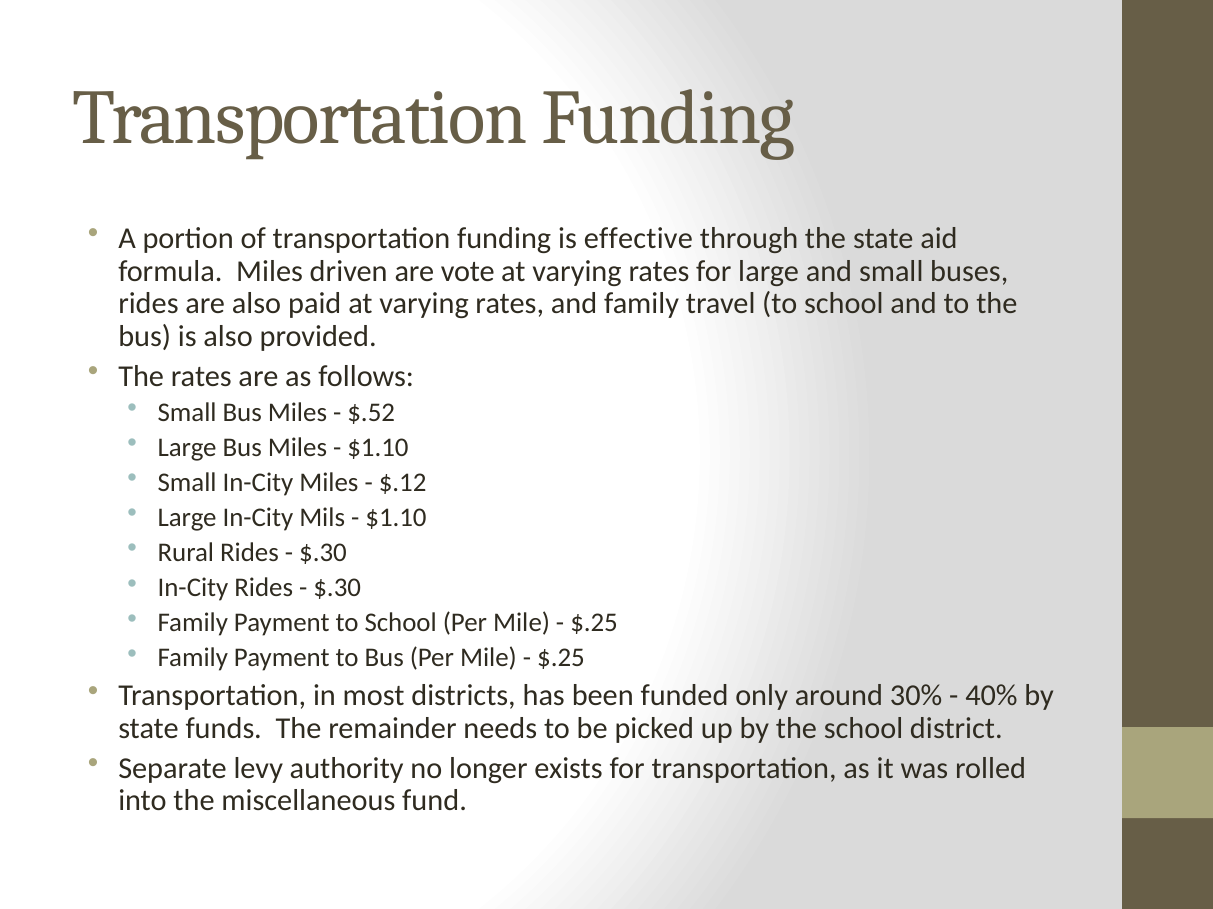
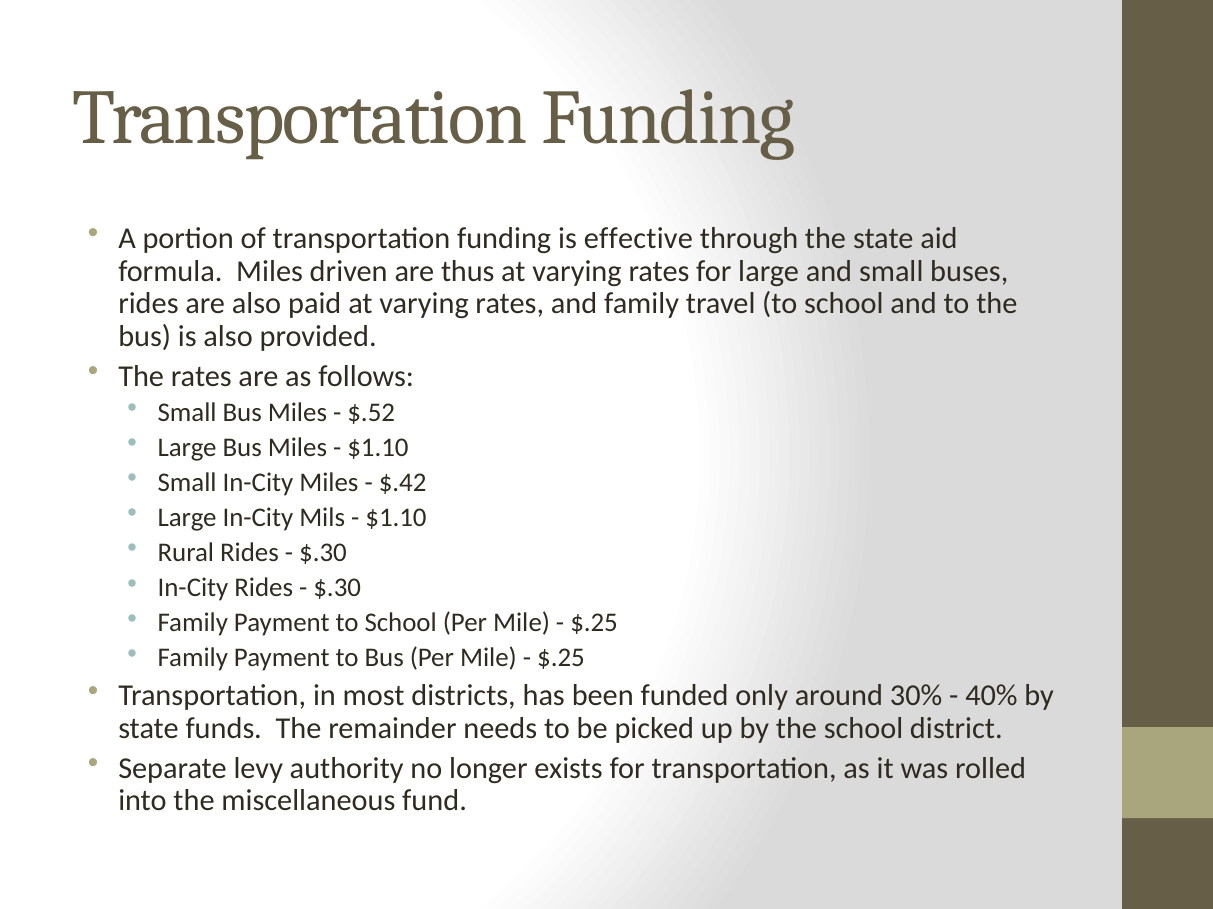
vote: vote -> thus (468, 271)
$.12: $.12 -> $.42 (403, 483)
